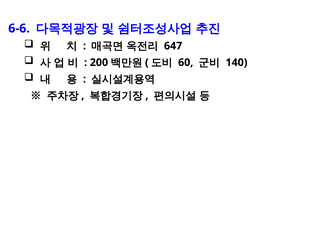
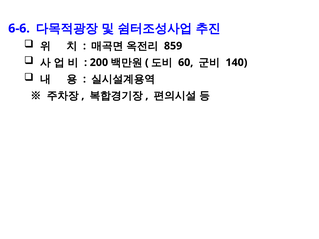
647: 647 -> 859 (173, 46)
